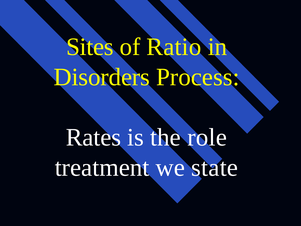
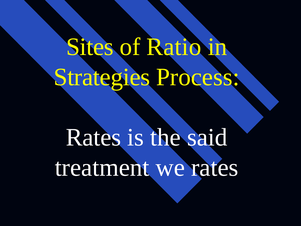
Disorders: Disorders -> Strategies (102, 77)
role: role -> said (207, 137)
we state: state -> rates (215, 167)
